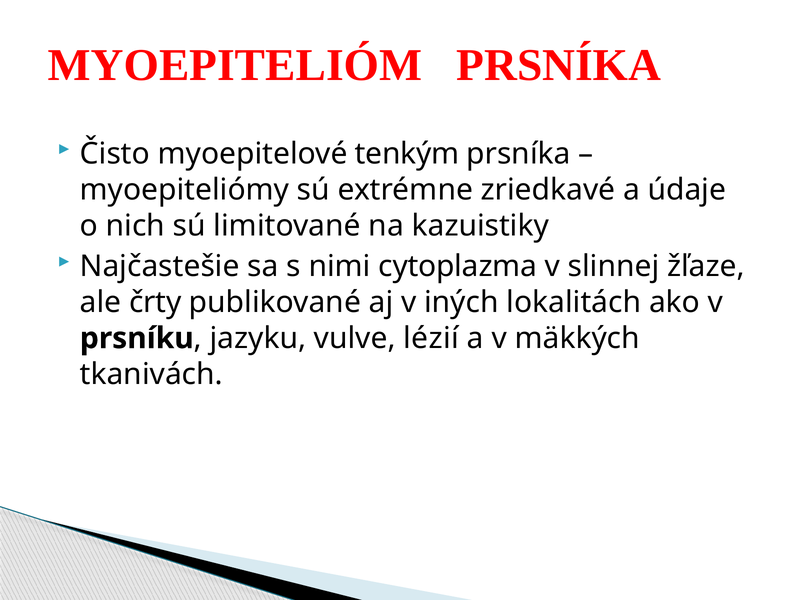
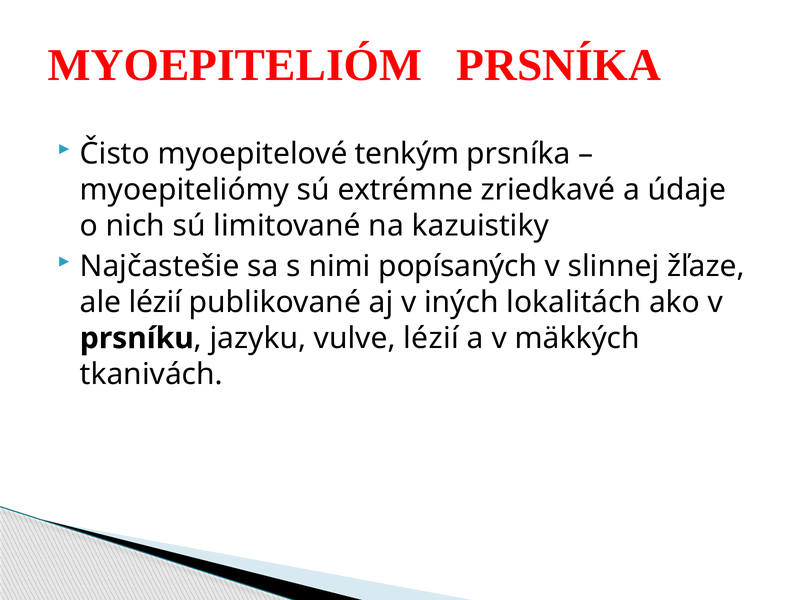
cytoplazma: cytoplazma -> popísaných (458, 266)
ale črty: črty -> lézií (155, 302)
